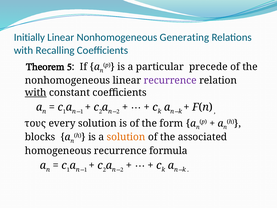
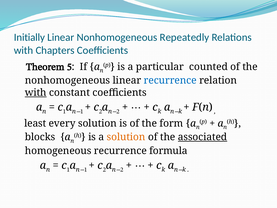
Generating: Generating -> Repeatedly (184, 37)
Recalling: Recalling -> Chapters (55, 50)
precede: precede -> counted (208, 67)
recurrence colour: purple -> blue (170, 80)
τους: τους -> least (35, 123)
associated underline: none -> present (203, 137)
